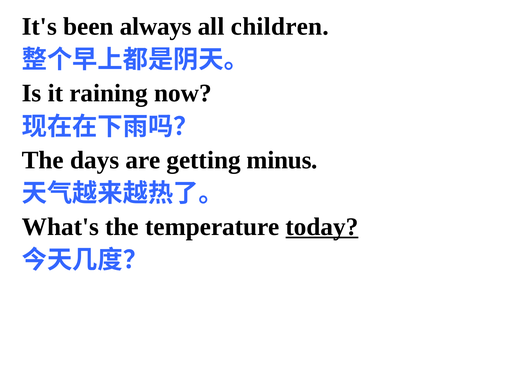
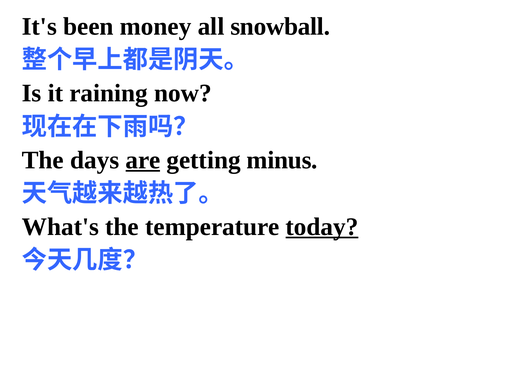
always: always -> money (156, 27)
children: children -> snowball (280, 27)
are underline: none -> present (143, 160)
